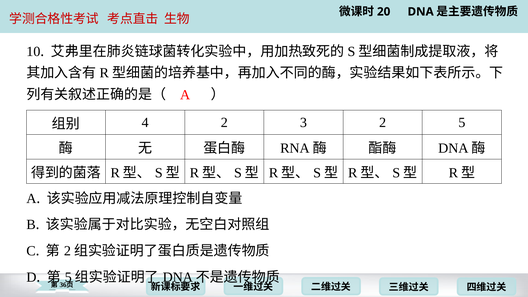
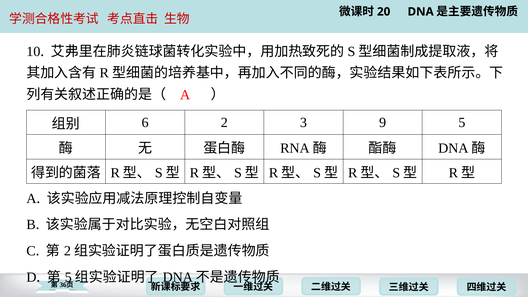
4: 4 -> 6 (145, 122)
3 2: 2 -> 9 (383, 122)
